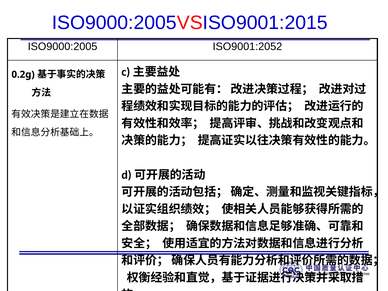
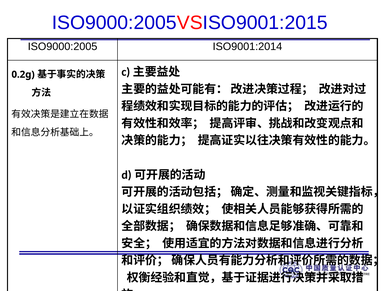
ISO9001:2052: ISO9001:2052 -> ISO9001:2014 (247, 47)
